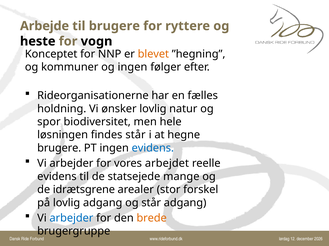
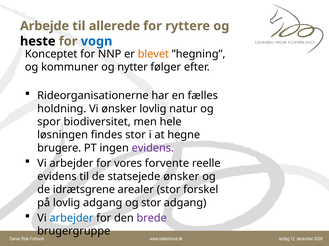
til brugere: brugere -> allerede (114, 26)
vogn colour: black -> blue (97, 41)
og ingen: ingen -> nytter (133, 67)
findes står: står -> stor (136, 135)
evidens colour: blue -> purple (153, 148)
arbejdet: arbejdet -> forvente (167, 164)
statsejede mange: mange -> ønsker (181, 177)
og står: står -> stor (151, 203)
brede colour: orange -> purple (152, 219)
